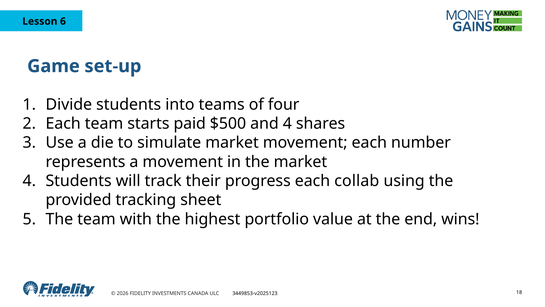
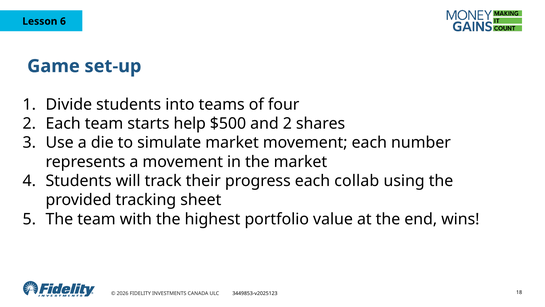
paid: paid -> help (190, 123)
and 4: 4 -> 2 (287, 123)
